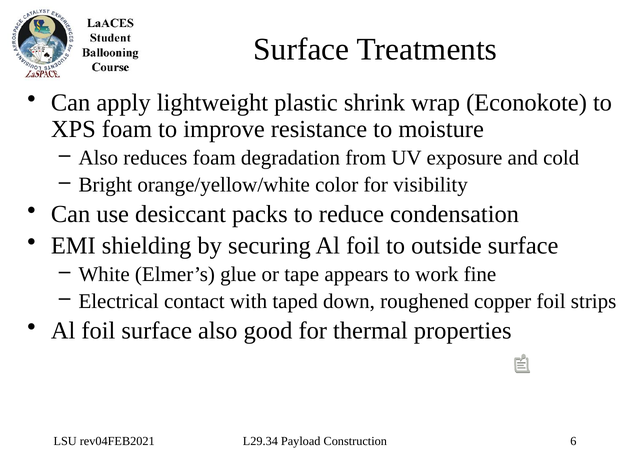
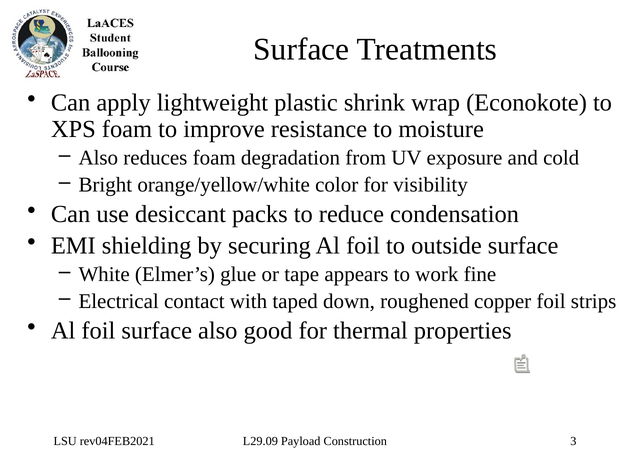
L29.34: L29.34 -> L29.09 (260, 442)
6: 6 -> 3 (573, 442)
